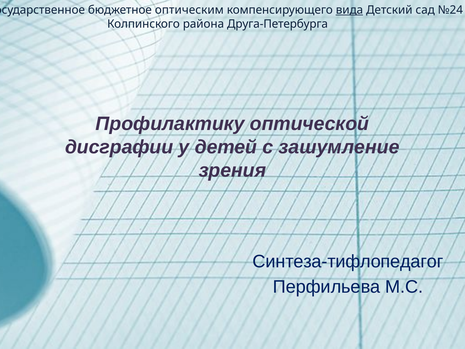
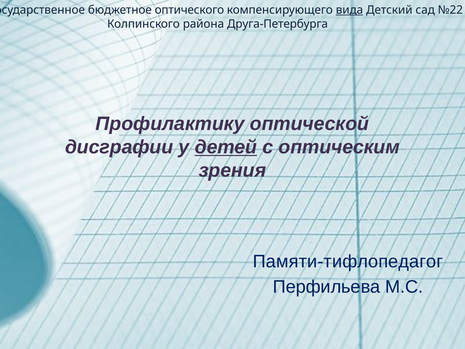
оптическим: оптическим -> оптического (189, 10)
№24: №24 -> №22 (450, 10)
детей underline: none -> present (226, 147)
зашумление: зашумление -> оптическим (339, 147)
Синтеза-тифлопедагог: Синтеза-тифлопедагог -> Памяти-тифлопедагог (348, 261)
